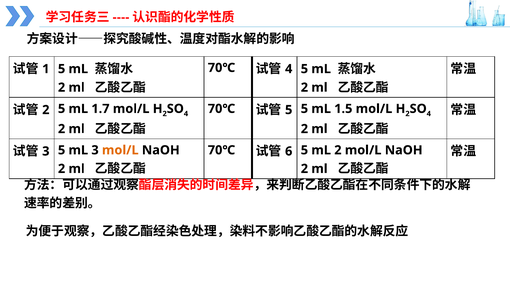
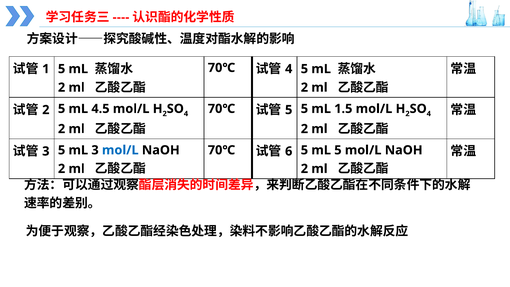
1.7: 1.7 -> 4.5 (100, 109)
mol/L colour: orange -> blue (120, 150)
mL 2: 2 -> 5 (338, 150)
